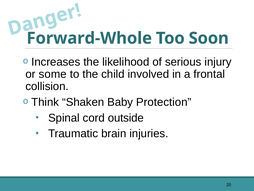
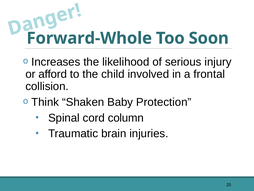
some: some -> afford (53, 74)
outside: outside -> column (126, 118)
